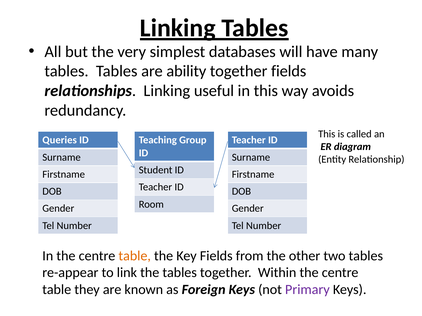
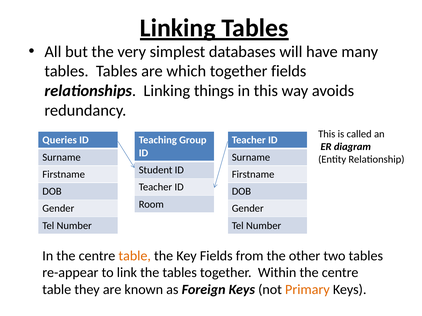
ability: ability -> which (186, 71)
useful: useful -> things (214, 91)
Primary colour: purple -> orange (307, 290)
